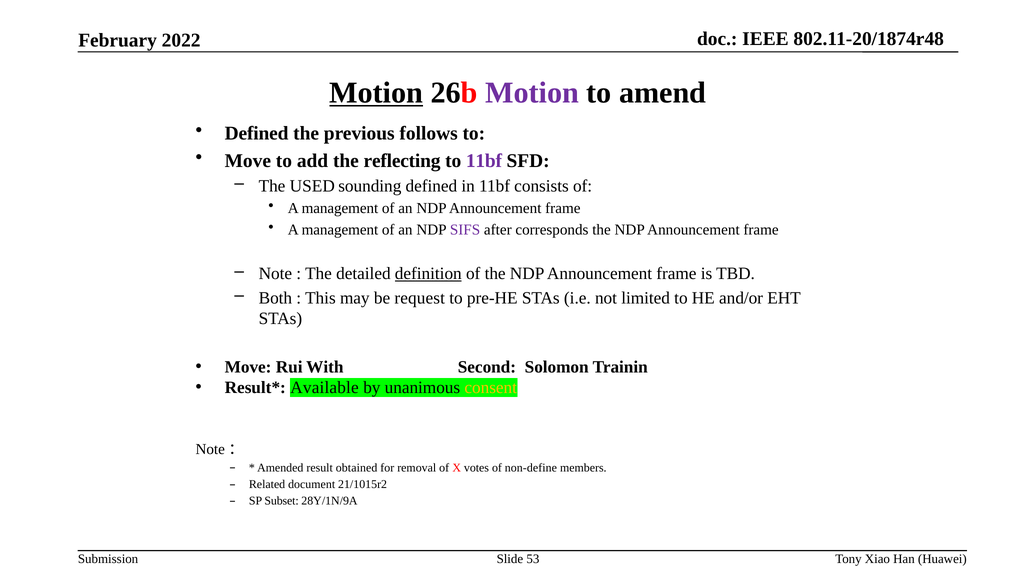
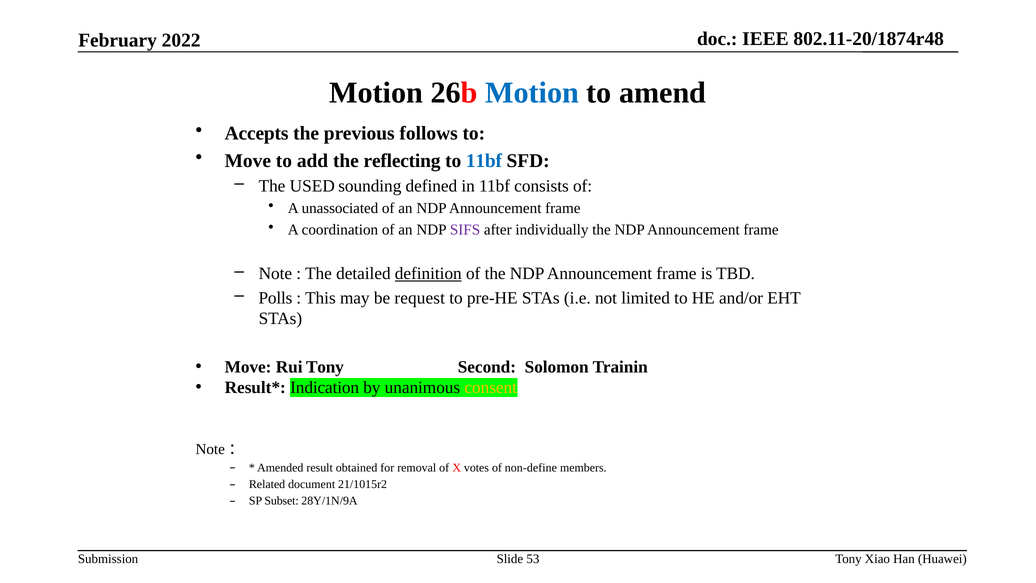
Motion underline: present -> none (376, 93)
Motion colour: purple -> blue (532, 93)
Defined: Defined -> Accepts (257, 133)
11bf colour: purple -> blue (484, 161)
management: management -> unassociated (340, 208)
management: management -> coordination (340, 229)
corresponds: corresponds -> individually (552, 229)
Both: Both -> Polls (275, 298)
Rui With: With -> Tony (325, 367)
Available: Available -> Indication (325, 388)
